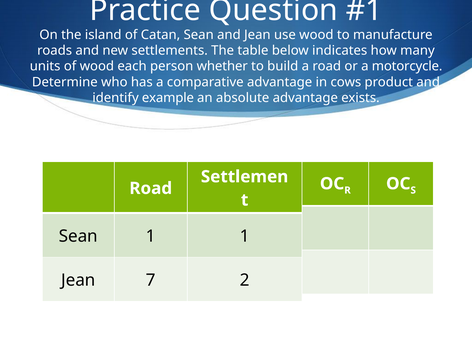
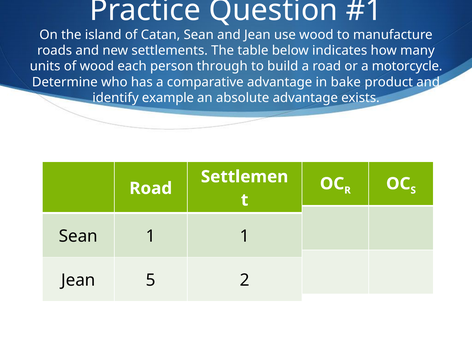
whether: whether -> through (222, 66)
cows: cows -> bake (346, 82)
7: 7 -> 5 (151, 280)
